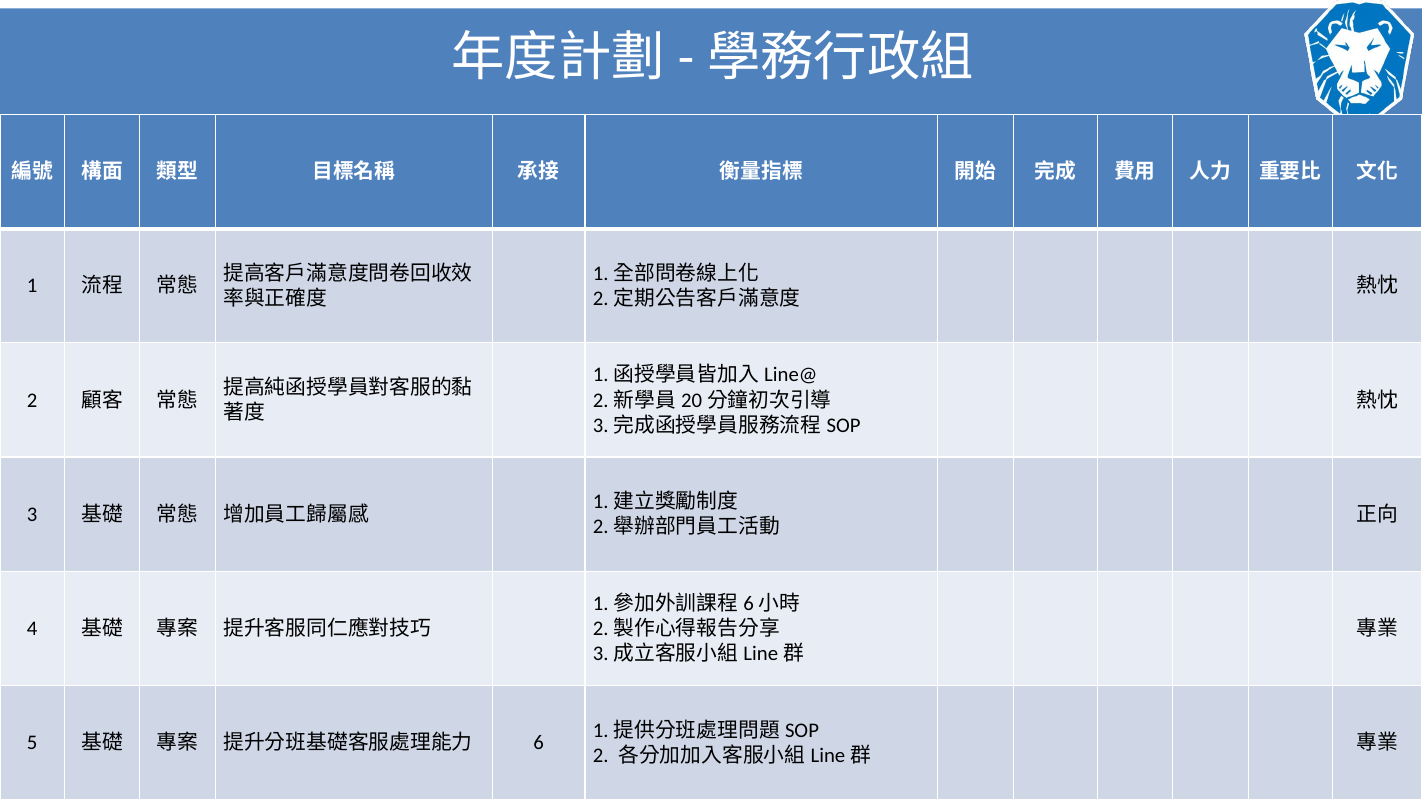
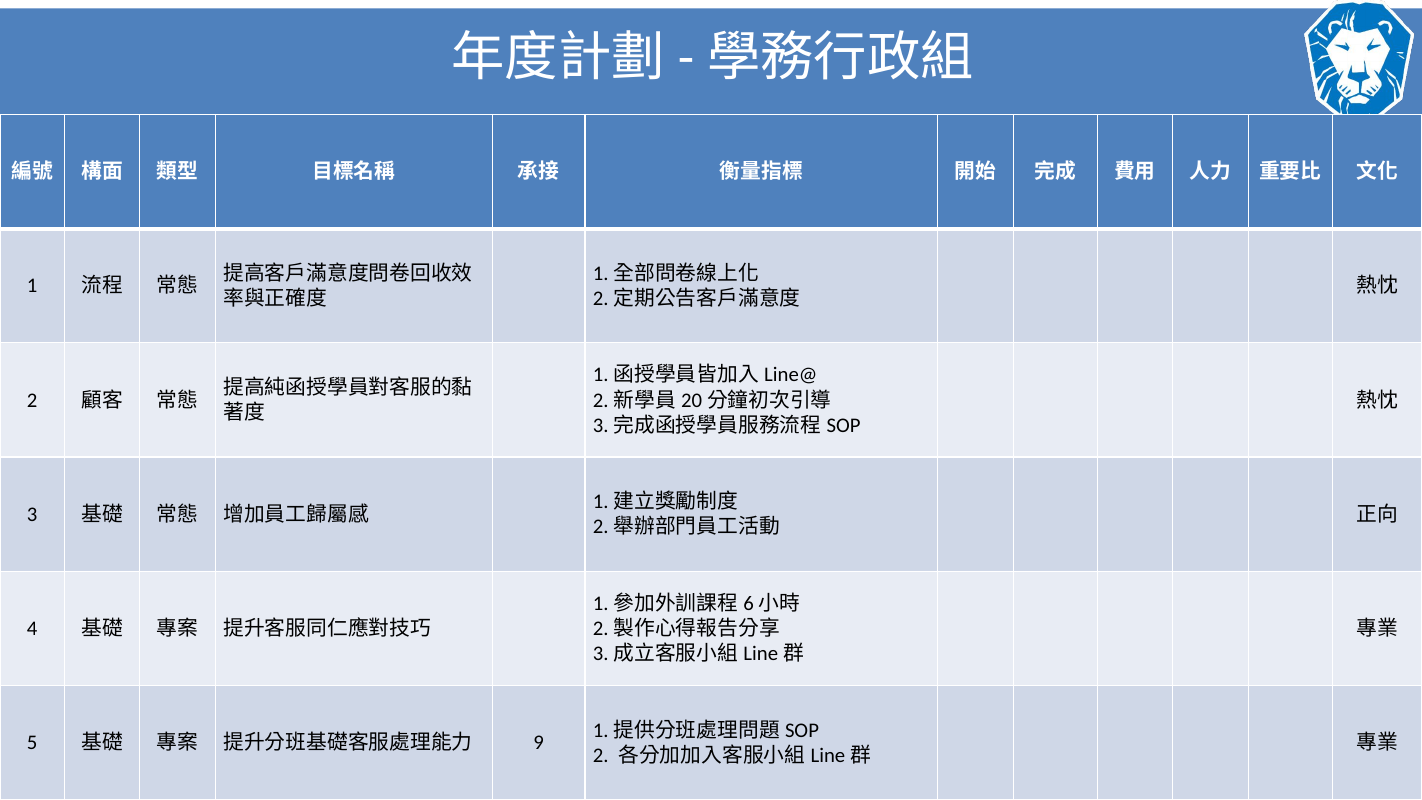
6: 6 -> 9 (539, 743)
